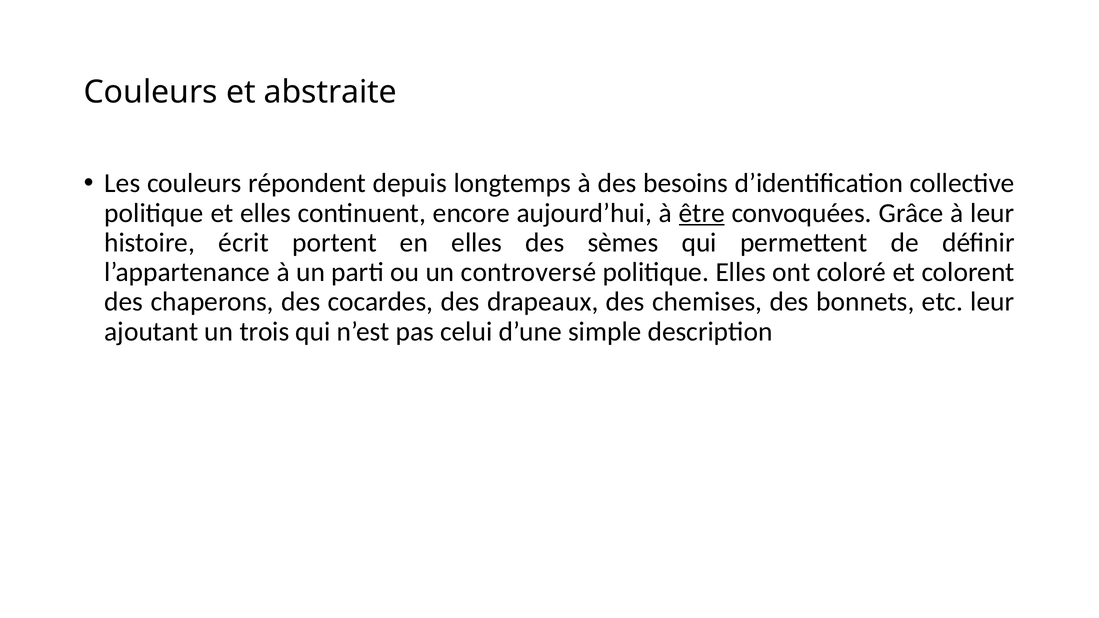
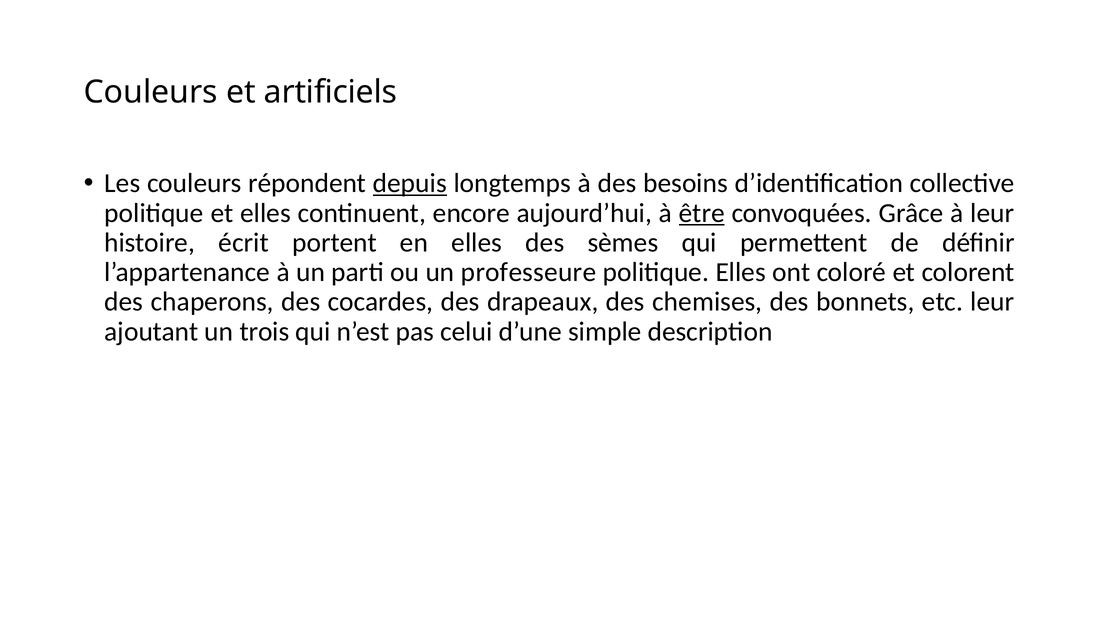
abstraite: abstraite -> artificiels (331, 92)
depuis underline: none -> present (410, 183)
controversé: controversé -> professeure (529, 272)
